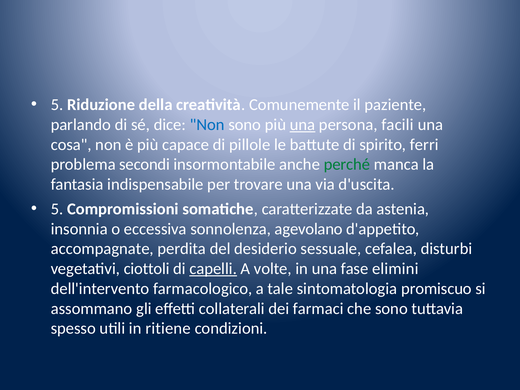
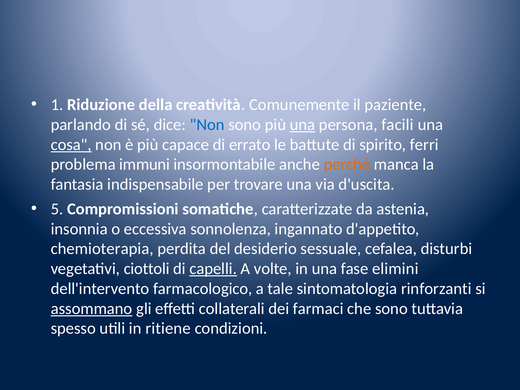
5: 5 -> 1 (57, 105)
cosa underline: none -> present (71, 145)
pillole: pillole -> errato (250, 145)
secondi: secondi -> immuni (145, 164)
perché colour: green -> orange (347, 164)
agevolano: agevolano -> ingannato (309, 229)
accompagnate: accompagnate -> chemioterapia (102, 249)
promiscuo: promiscuo -> rinforzanti (436, 289)
assommano underline: none -> present (92, 309)
